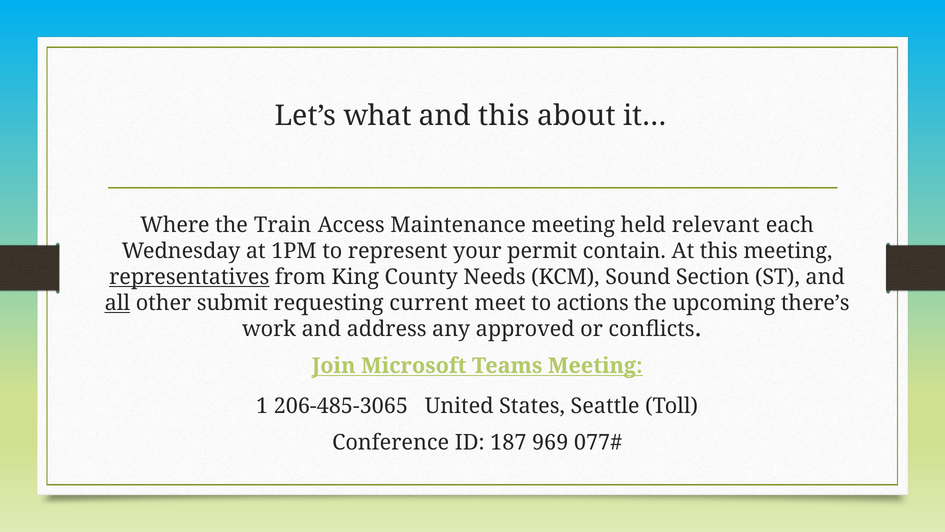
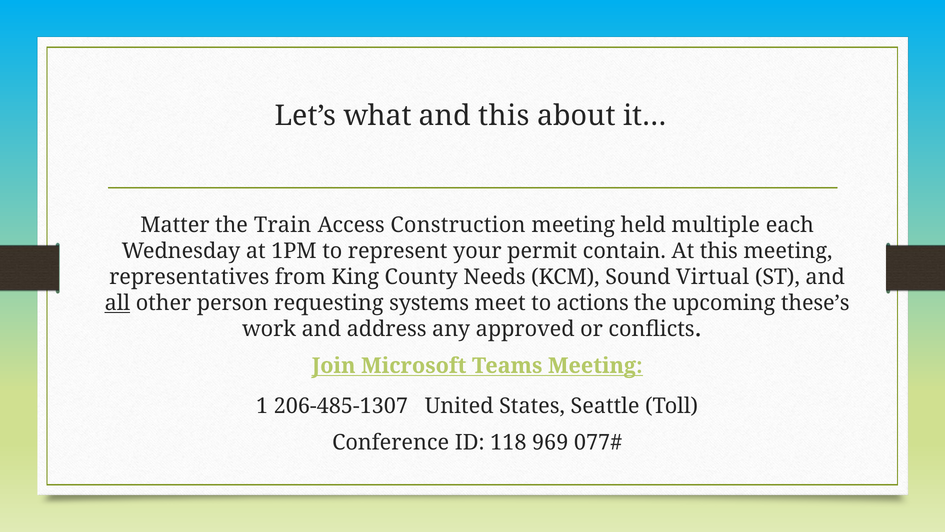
Where: Where -> Matter (175, 225)
Maintenance: Maintenance -> Construction (458, 225)
relevant: relevant -> multiple (716, 225)
representatives underline: present -> none (189, 277)
Section: Section -> Virtual (713, 277)
submit: submit -> person (232, 303)
current: current -> systems (429, 303)
there’s: there’s -> these’s (815, 303)
206-485-3065: 206-485-3065 -> 206-485-1307 (341, 406)
187: 187 -> 118 (508, 442)
